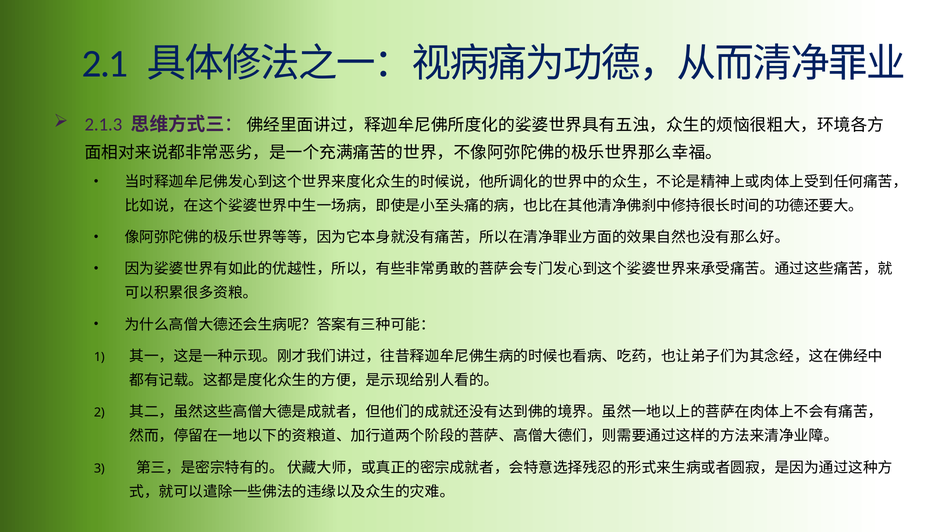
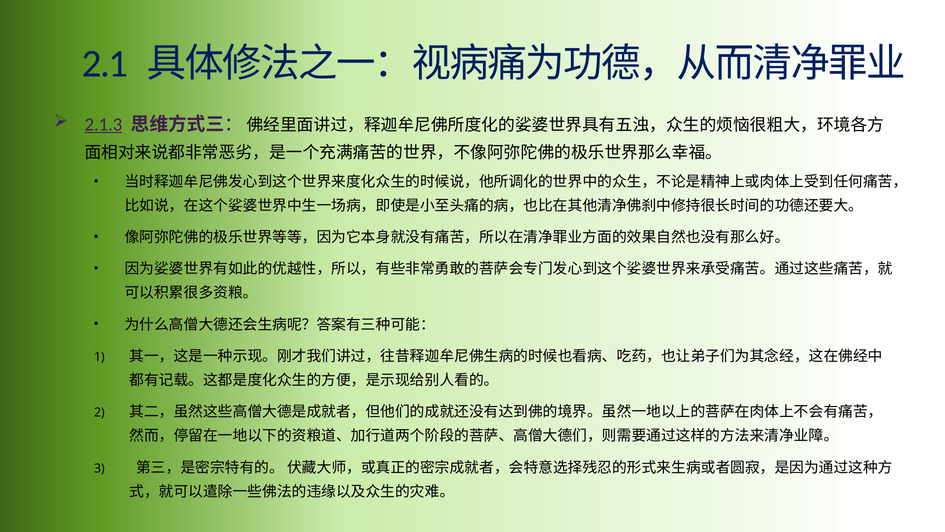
2.1.3 underline: none -> present (103, 124)
